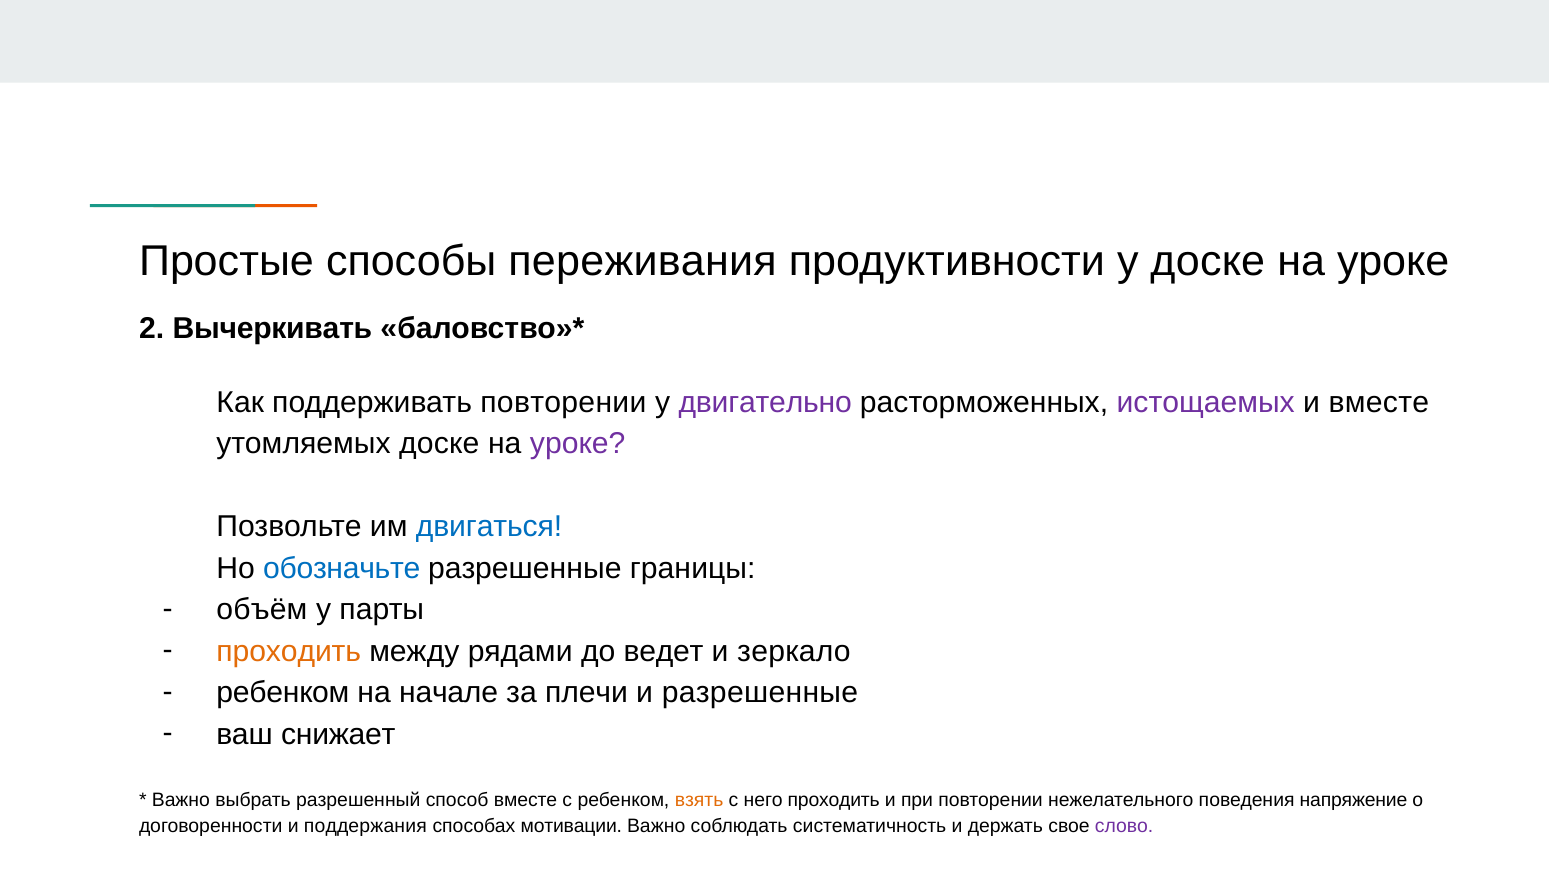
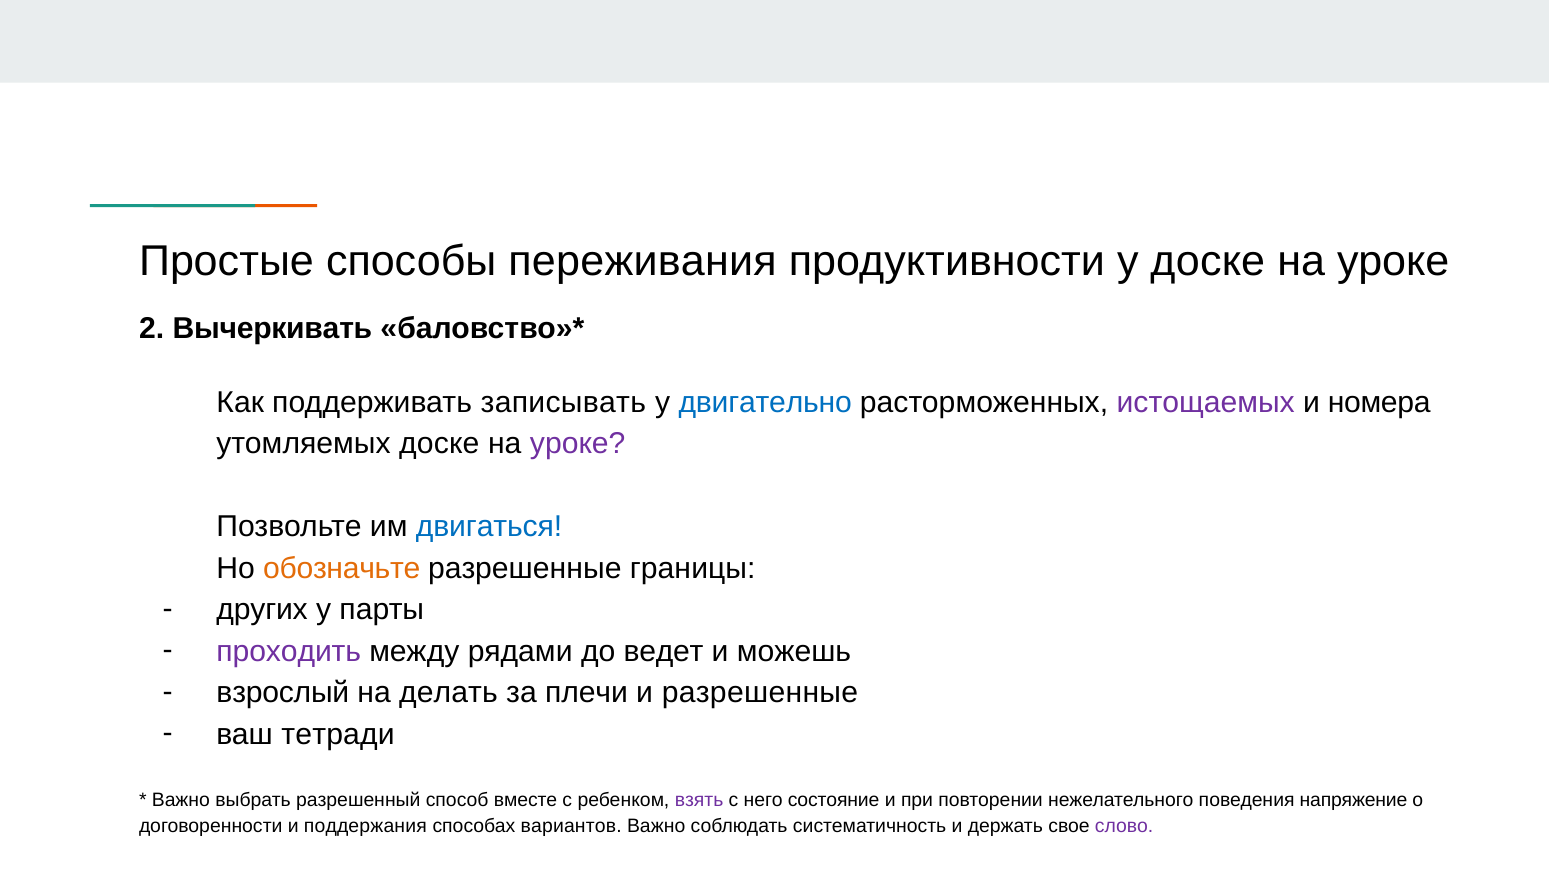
поддерживать повторении: повторении -> записывать (563, 403)
двигательно colour: purple -> blue (765, 403)
и вместе: вместе -> номера (1379, 403)
обозначьте colour: blue -> orange (342, 569)
объём: объём -> других (262, 610)
проходить colour: orange -> purple (289, 652)
зеркало: зеркало -> можешь (794, 652)
ребенком: ребенком -> взрослый (283, 693)
начале: начале -> делать (448, 693)
снижает: снижает -> тетради (338, 735)
взять colour: orange -> purple (699, 800)
него проходить: проходить -> состояние (834, 800)
мотивации: мотивации -> вариантов (571, 827)
